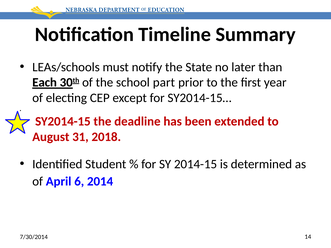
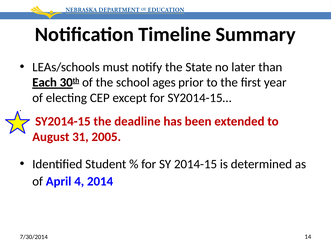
part: part -> ages (164, 83)
2018: 2018 -> 2005 (106, 137)
6: 6 -> 4 (79, 182)
